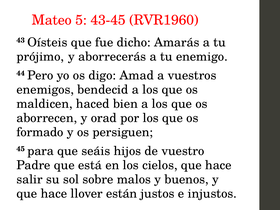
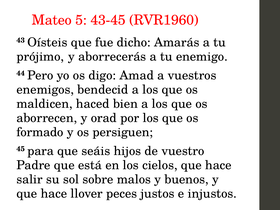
están: están -> peces (122, 194)
